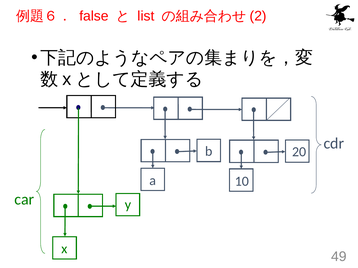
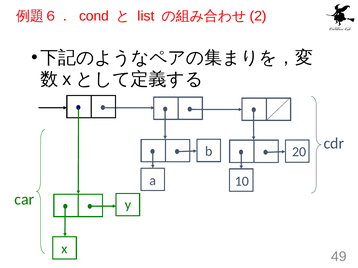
false: false -> cond (94, 16)
